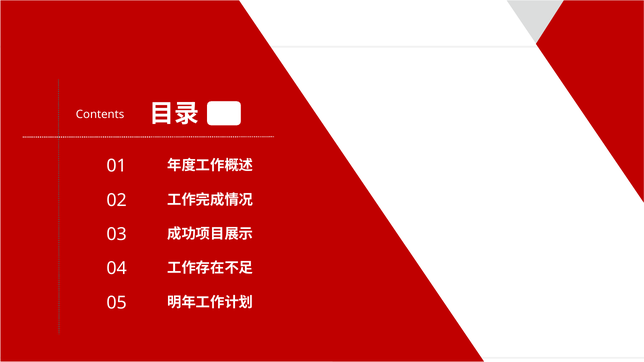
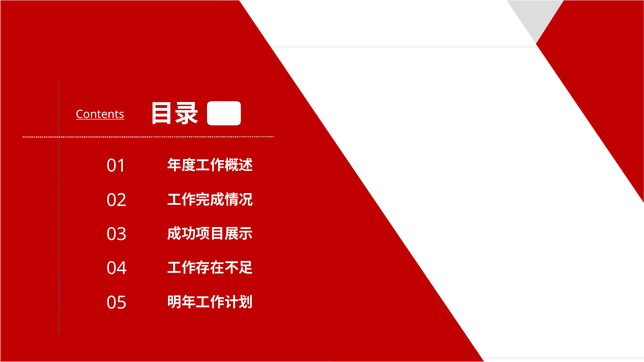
Contents underline: none -> present (100, 114)
